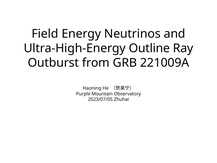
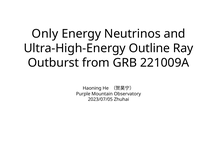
Field: Field -> Only (45, 34)
